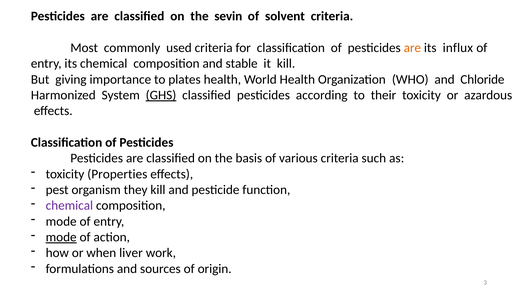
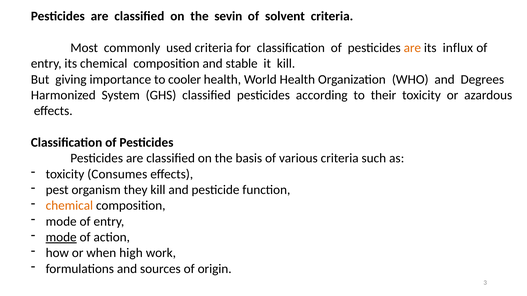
plates: plates -> cooler (185, 79)
Chloride: Chloride -> Degrees (482, 79)
GHS underline: present -> none (161, 95)
Properties: Properties -> Consumes (117, 174)
chemical colour: purple -> orange (69, 206)
liver: liver -> high (131, 253)
